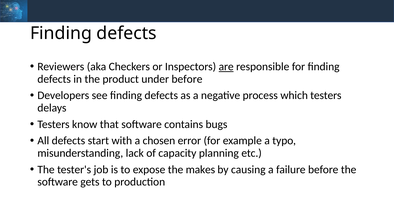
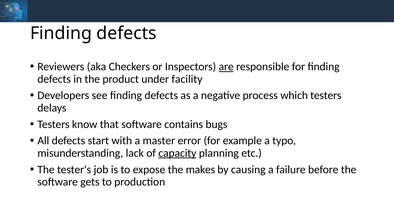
under before: before -> facility (187, 79)
chosen: chosen -> master (159, 140)
capacity underline: none -> present (177, 153)
